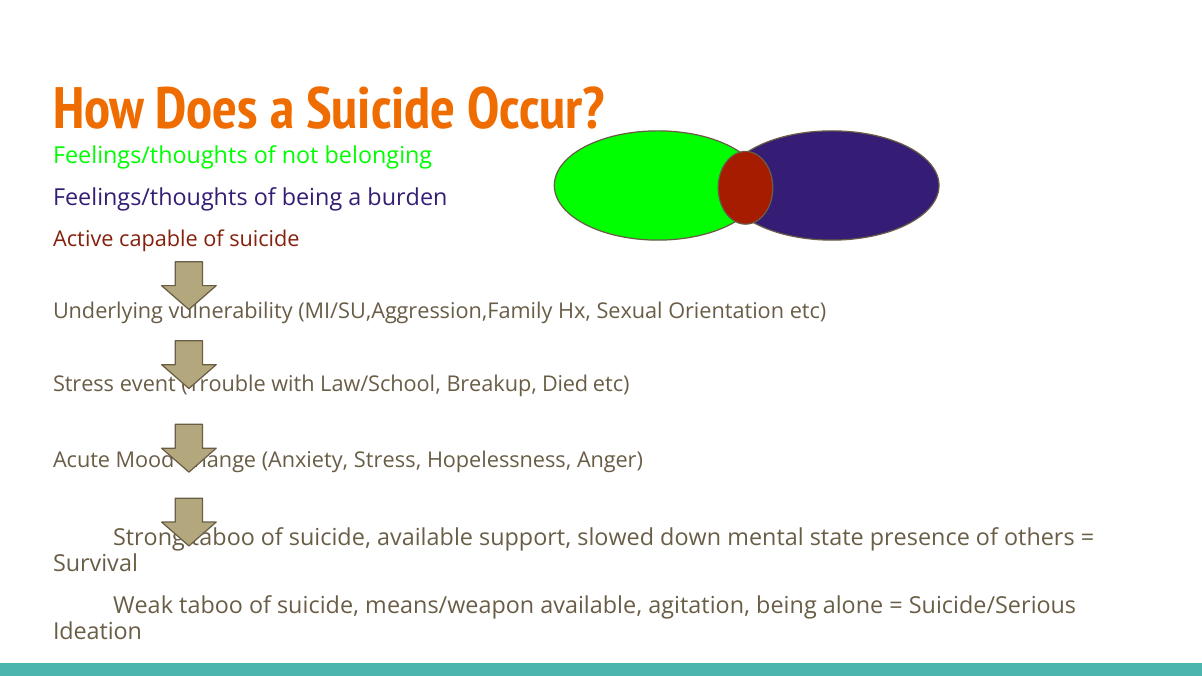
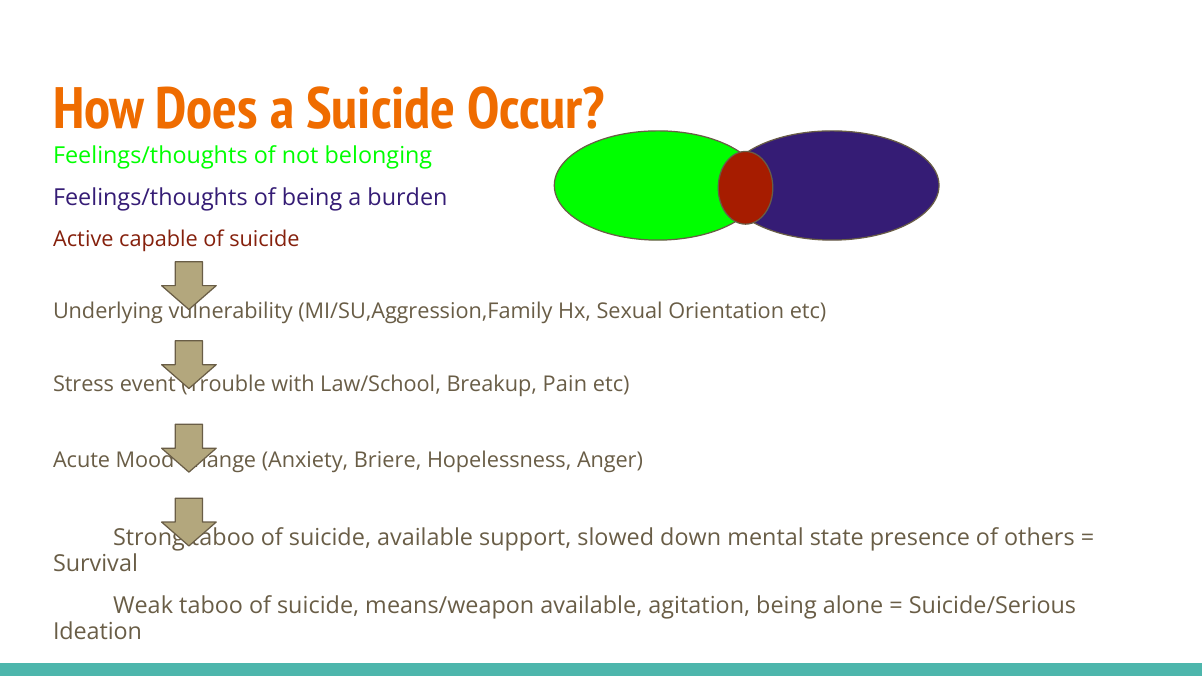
Died: Died -> Pain (565, 384)
Anxiety Stress: Stress -> Briere (388, 461)
